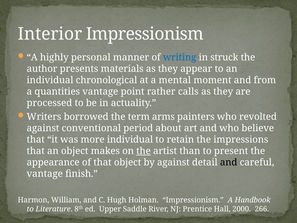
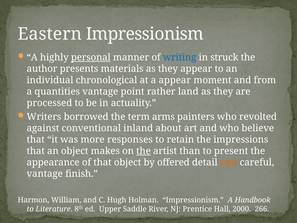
Interior: Interior -> Eastern (50, 34)
personal underline: none -> present (91, 57)
a mental: mental -> appear (175, 80)
calls: calls -> land (188, 91)
period: period -> inland (138, 128)
more individual: individual -> responses (130, 139)
by against: against -> offered (173, 162)
and colour: black -> orange (229, 162)
